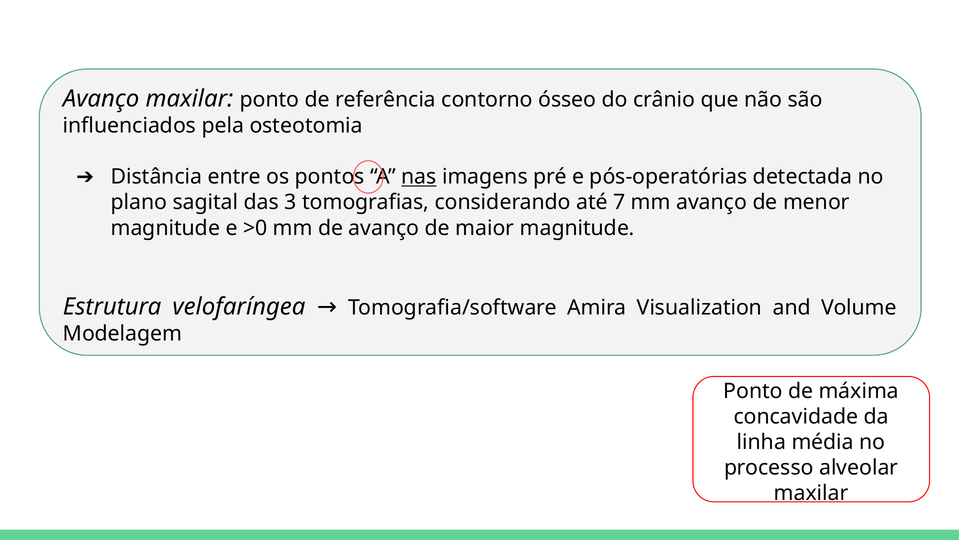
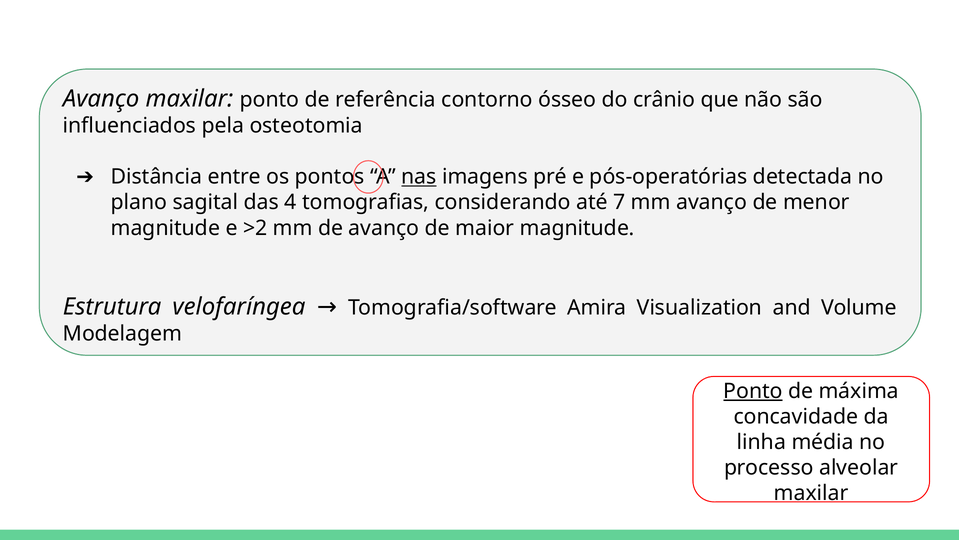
3: 3 -> 4 (291, 202)
>0: >0 -> >2 (255, 228)
Ponto underline: none -> present (753, 391)
